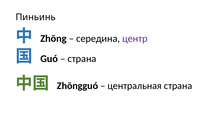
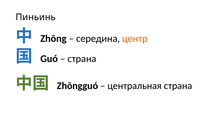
центр colour: purple -> orange (135, 38)
